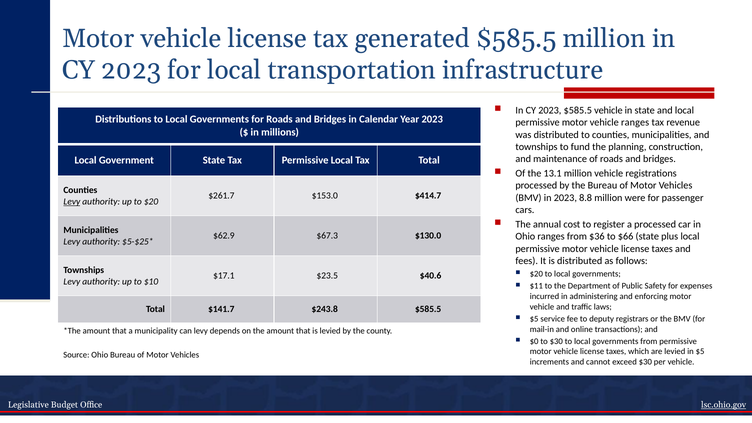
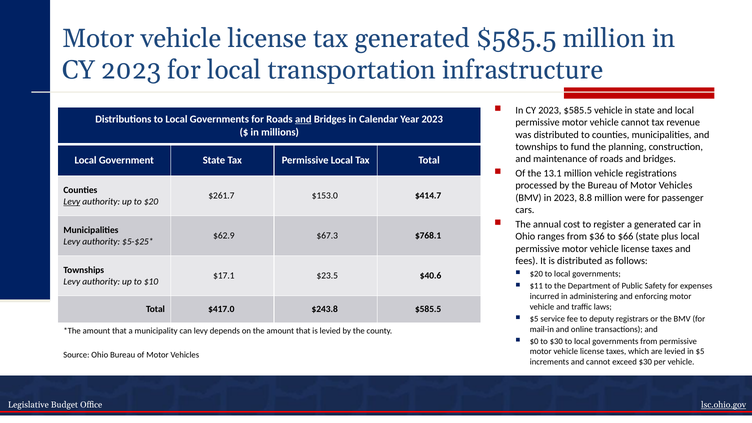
and underline: none -> present (303, 119)
vehicle ranges: ranges -> cannot (635, 122)
a processed: processed -> generated (655, 224)
$130.0: $130.0 -> $768.1 (428, 236)
$141.7: $141.7 -> $417.0 (221, 309)
